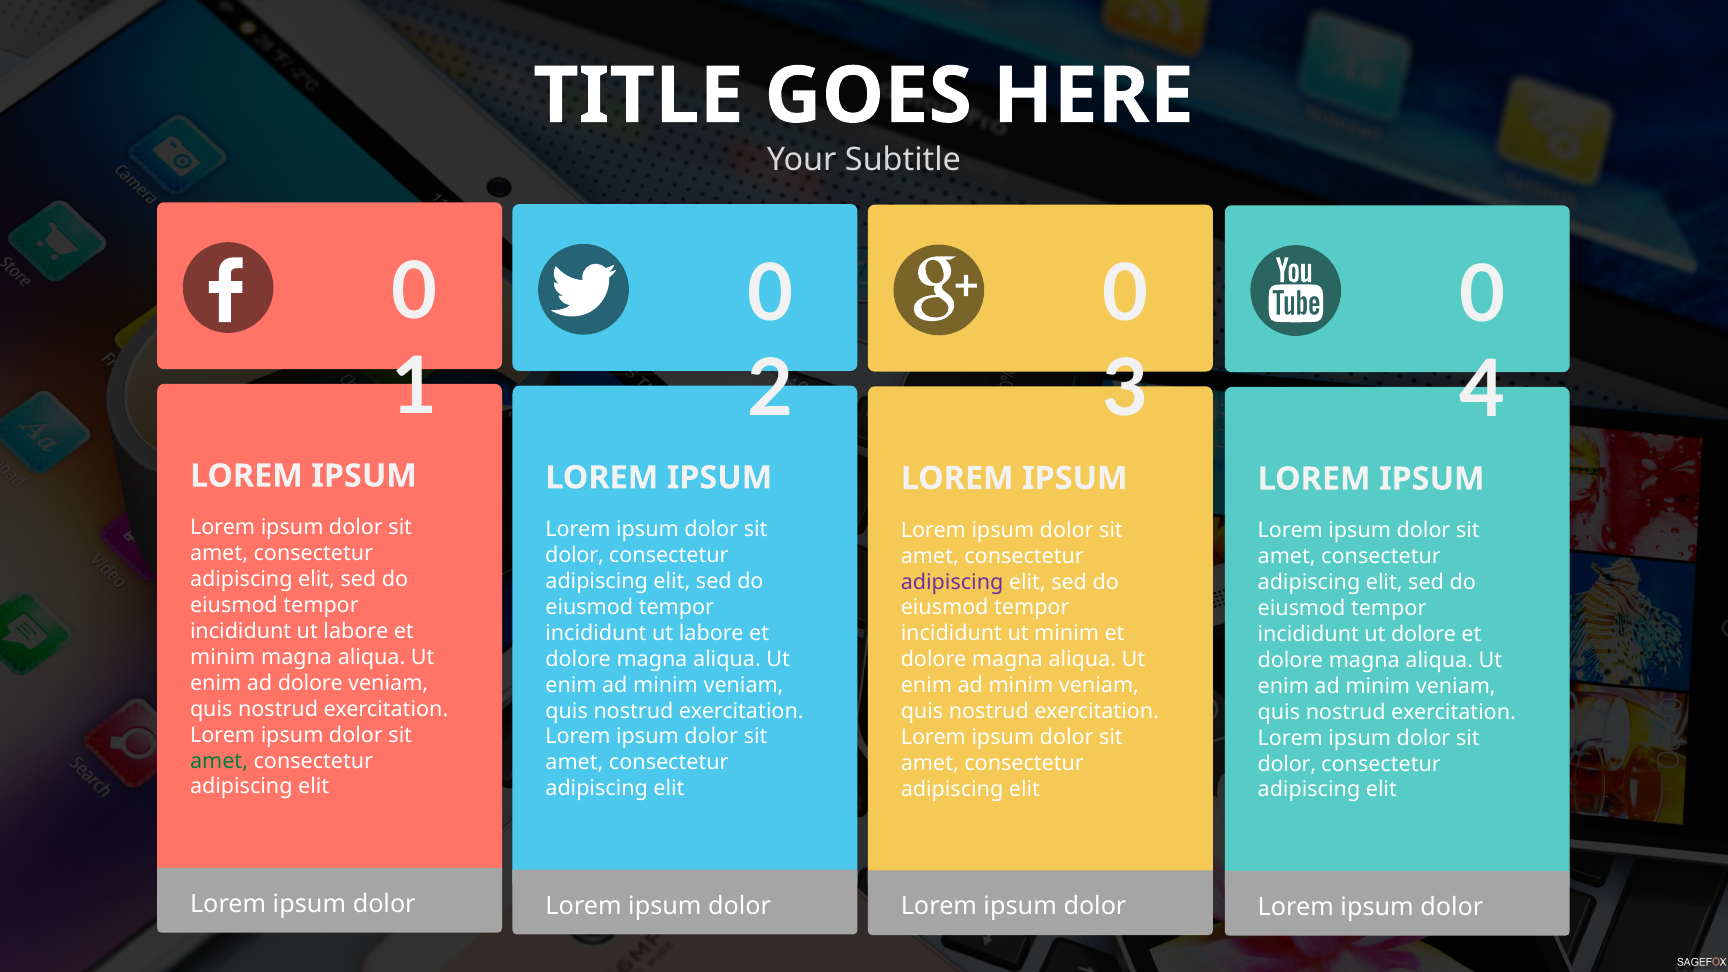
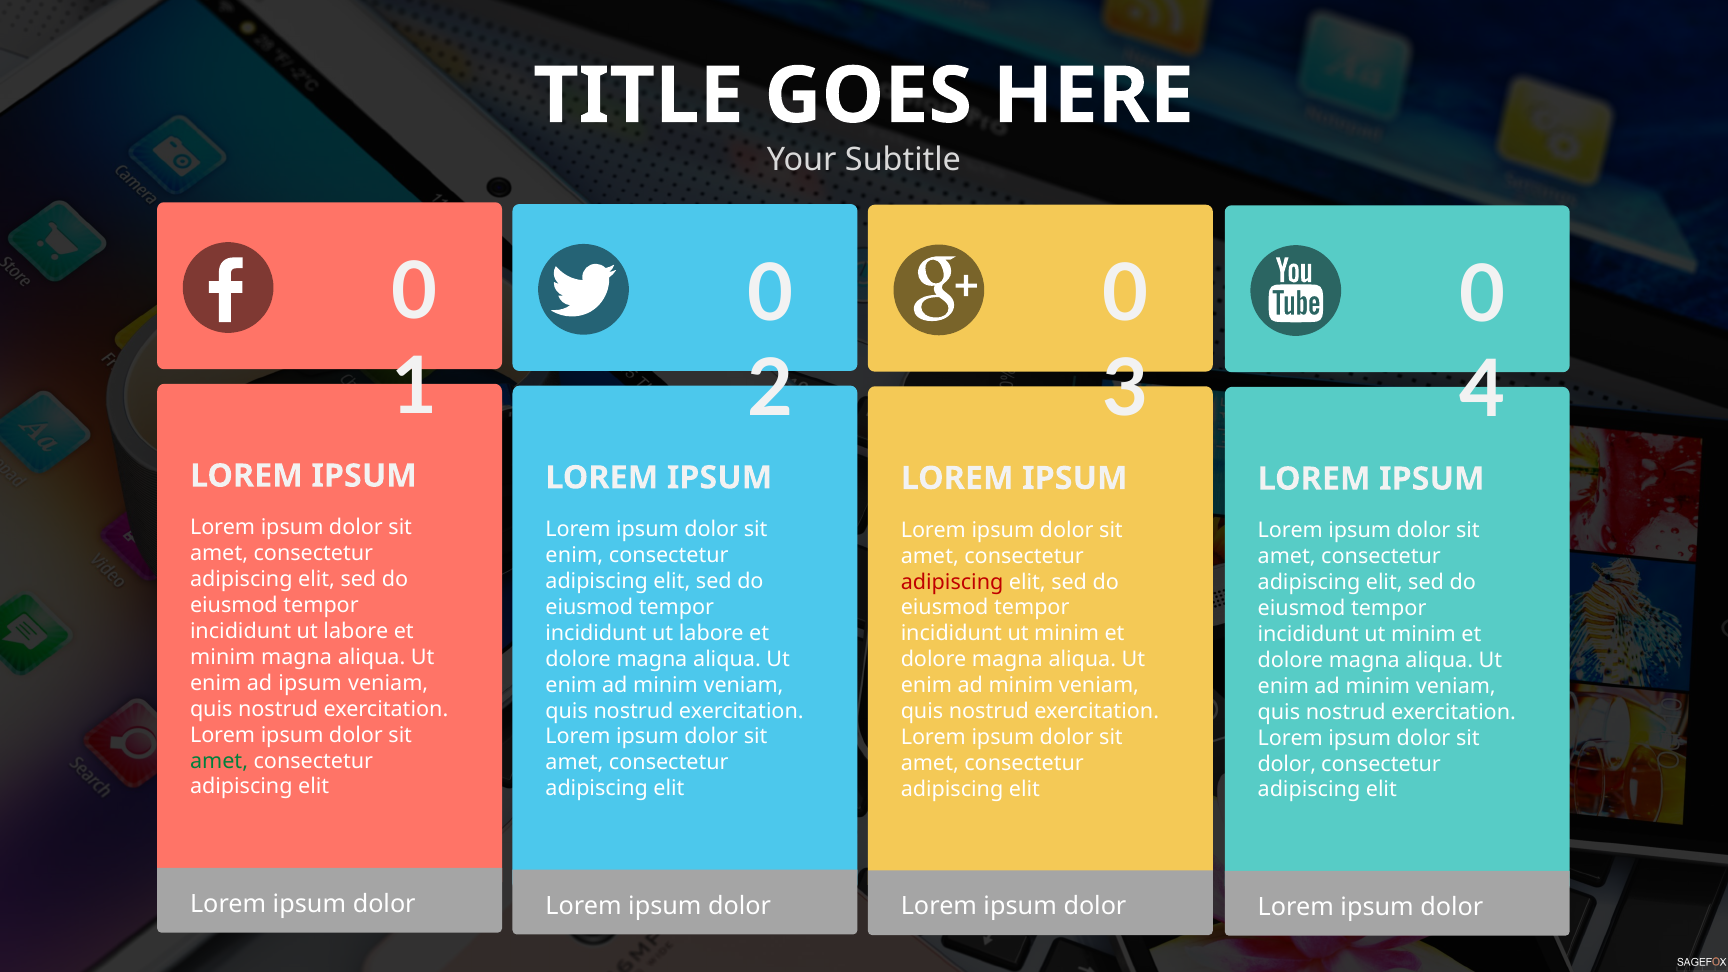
dolor: dolor -> enim (574, 555)
adipiscing colour: purple -> red (952, 582)
dolore: dolore -> minim (1424, 634)
ad dolore: dolore -> ipsum (310, 683)
